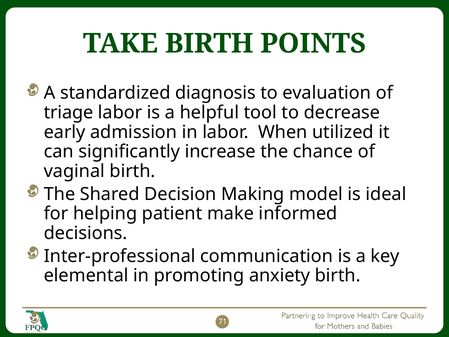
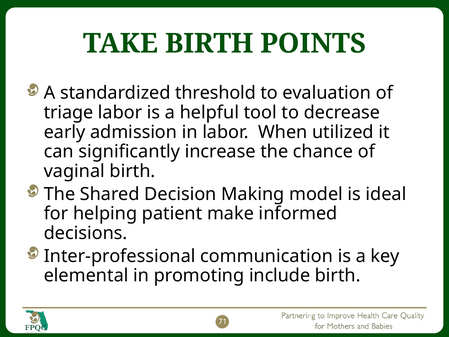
diagnosis: diagnosis -> threshold (216, 93)
anxiety: anxiety -> include (280, 275)
